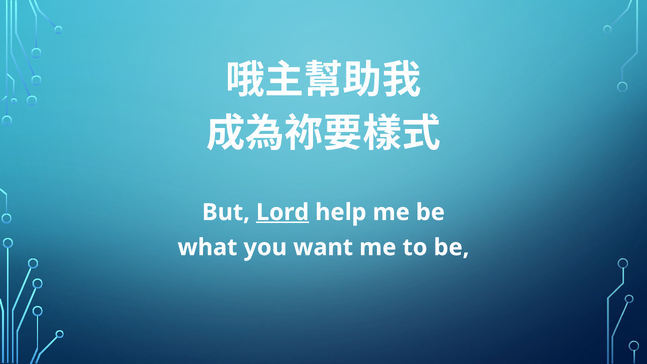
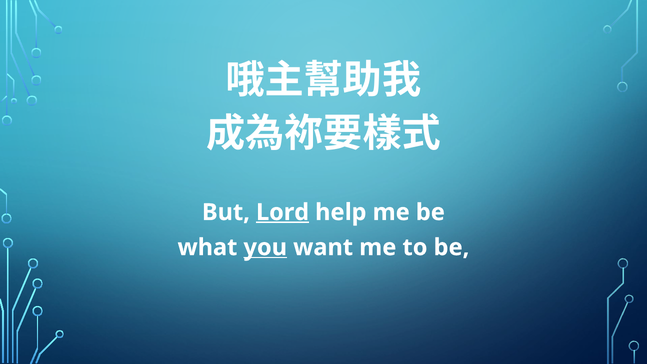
you underline: none -> present (265, 247)
